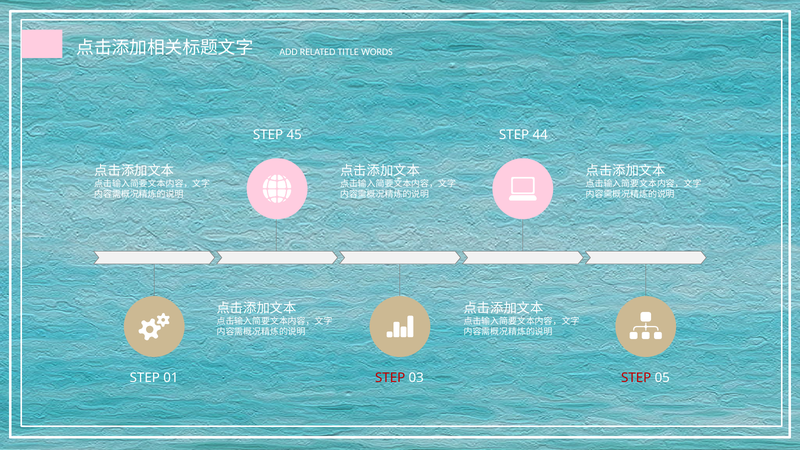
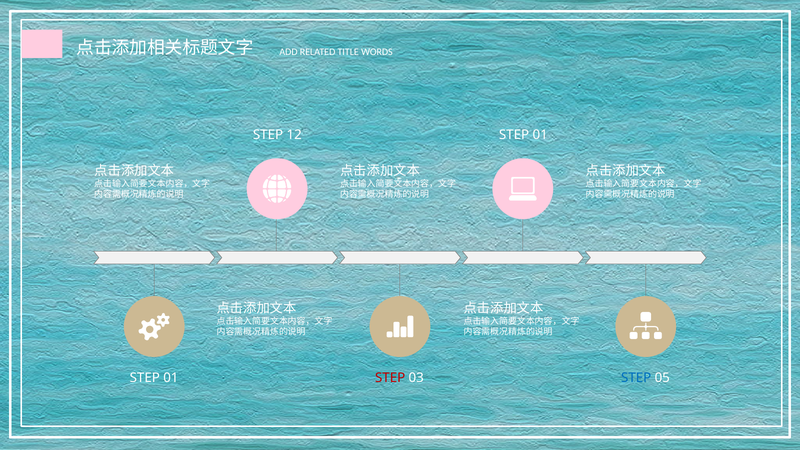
45: 45 -> 12 (294, 135)
44: 44 -> 01 (540, 135)
STEP colour: red -> blue (636, 378)
